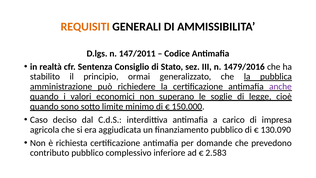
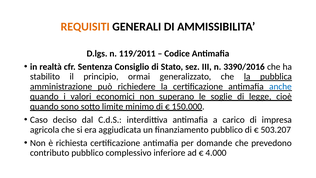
147/2011: 147/2011 -> 119/2011 (137, 53)
1479/2016: 1479/2016 -> 3390/2016 (244, 67)
anche colour: purple -> blue (280, 87)
130.090: 130.090 -> 503.207 (276, 130)
2.583: 2.583 -> 4.000 (216, 153)
